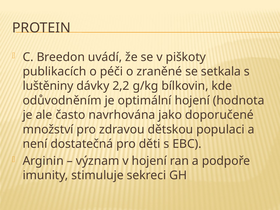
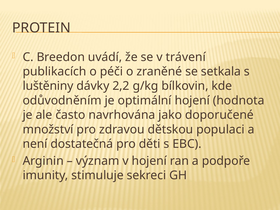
piškoty: piškoty -> trávení (186, 57)
